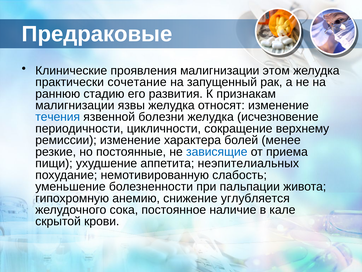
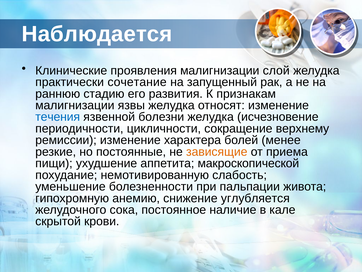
Предраковые: Предраковые -> Наблюдается (97, 34)
этом: этом -> слой (276, 70)
зависящие colour: blue -> orange (217, 152)
неэпителиальных: неэпителиальных -> макроскопической (248, 163)
